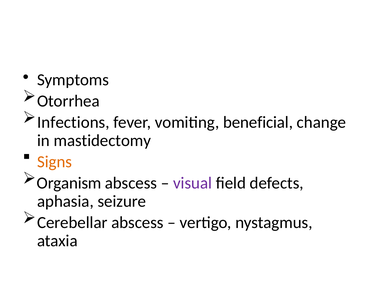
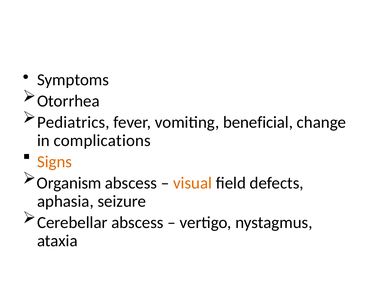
Infections: Infections -> Pediatrics (73, 122)
mastidectomy: mastidectomy -> complications (102, 141)
visual colour: purple -> orange (193, 183)
